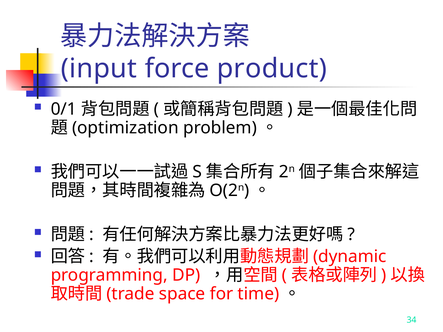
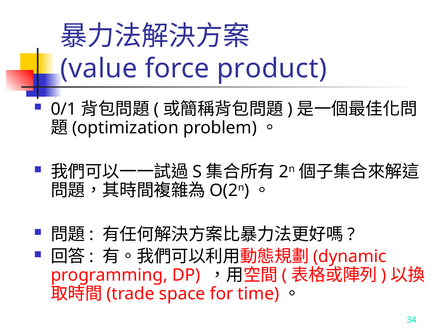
input: input -> value (99, 69)
